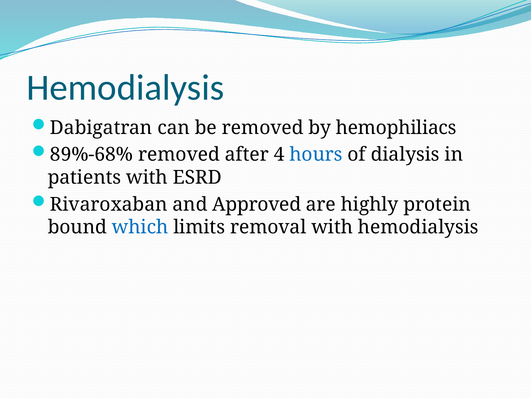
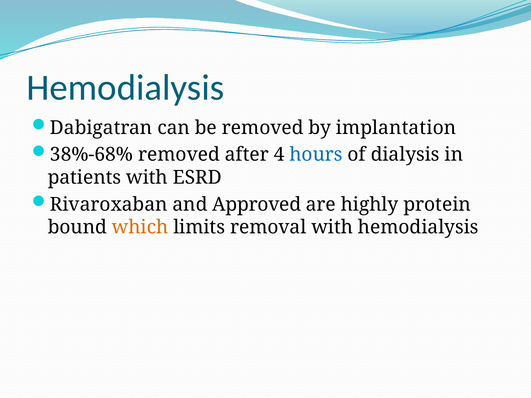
hemophiliacs: hemophiliacs -> implantation (396, 128)
89%-68%: 89%-68% -> 38%-68% (92, 155)
which colour: blue -> orange (140, 227)
